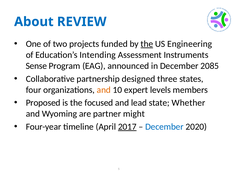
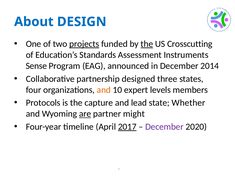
REVIEW: REVIEW -> DESIGN (82, 22)
projects underline: none -> present (84, 44)
Engineering: Engineering -> Crosscutting (190, 44)
Intending: Intending -> Standards (98, 55)
2085: 2085 -> 2014 (210, 66)
Proposed: Proposed -> Protocols (43, 102)
focused: focused -> capture (99, 102)
are underline: none -> present (85, 113)
December colour: blue -> purple (164, 126)
